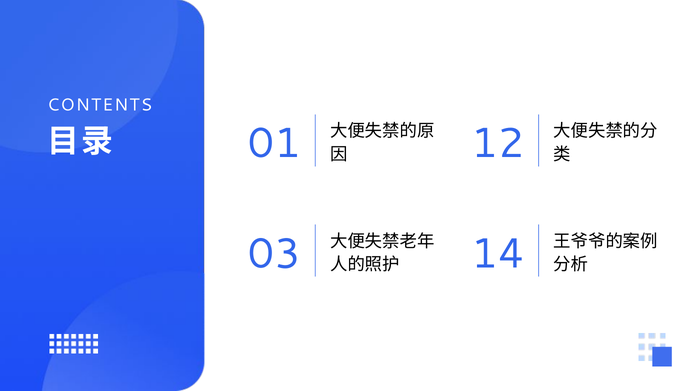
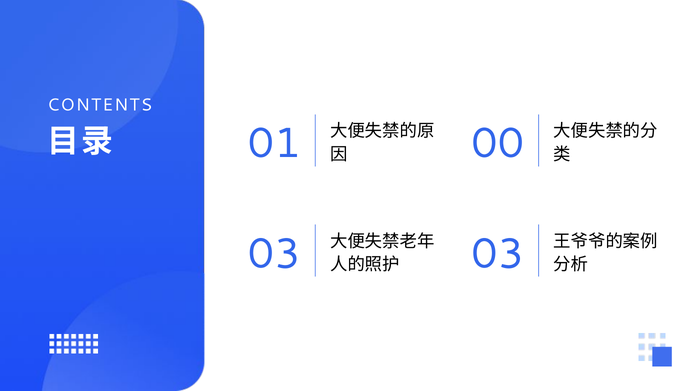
12: 12 -> 00 (498, 144)
14: 14 -> 03 (498, 254)
